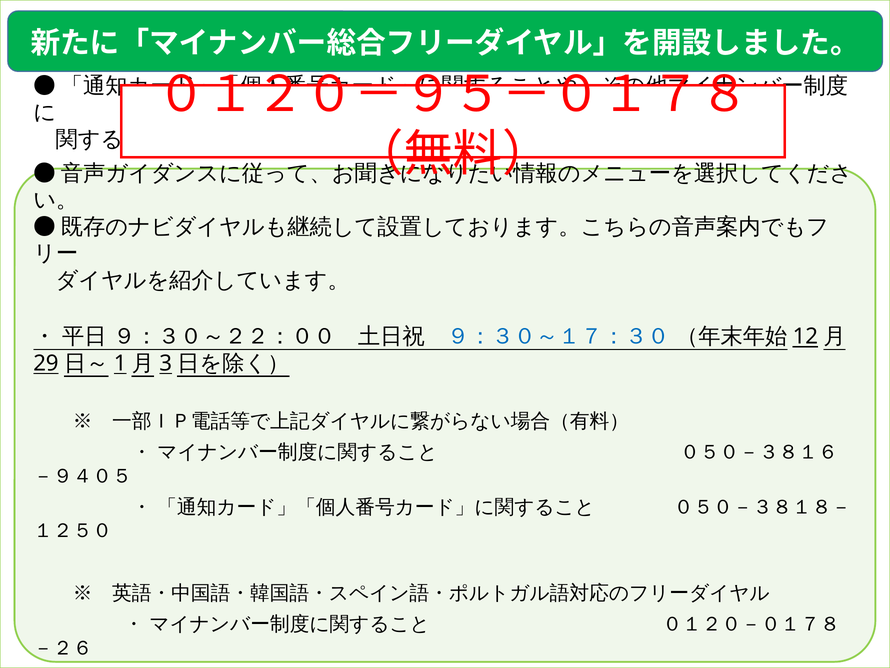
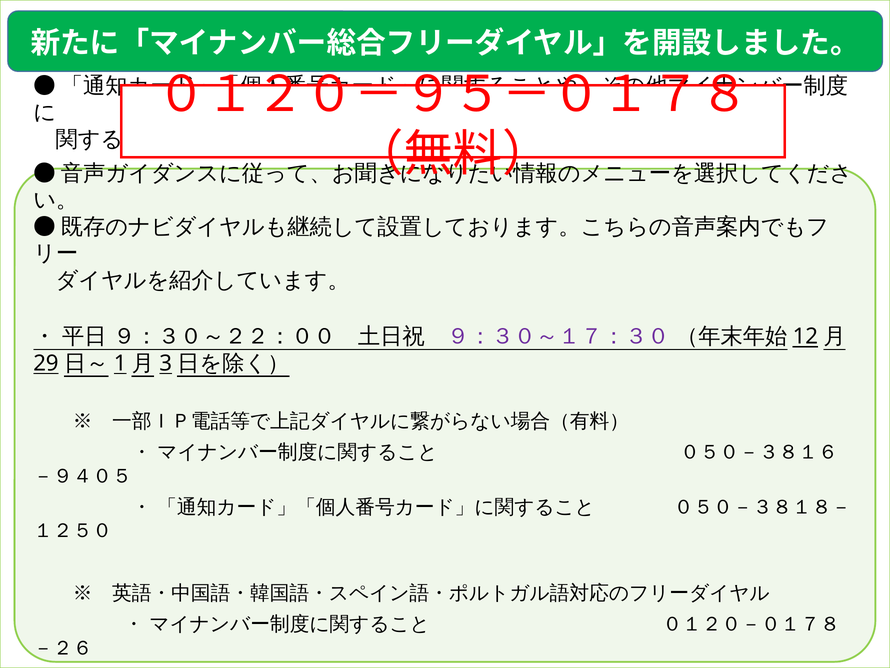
９：３０～１７：３０ colour: blue -> purple (558, 336)
